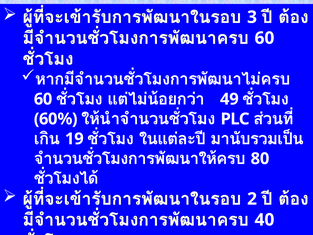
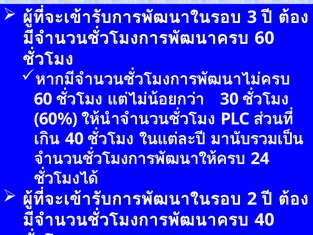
49: 49 -> 30 (229, 99)
19: 19 -> 40 (74, 139)
80: 80 -> 24 (260, 158)
